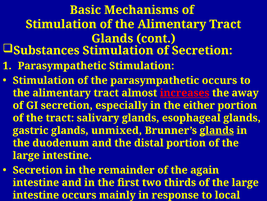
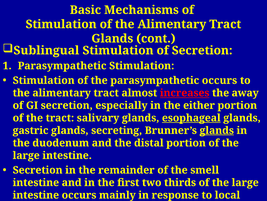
Substances: Substances -> Sublingual (46, 50)
esophageal underline: none -> present (191, 118)
unmixed: unmixed -> secreting (117, 130)
again: again -> smell (205, 169)
